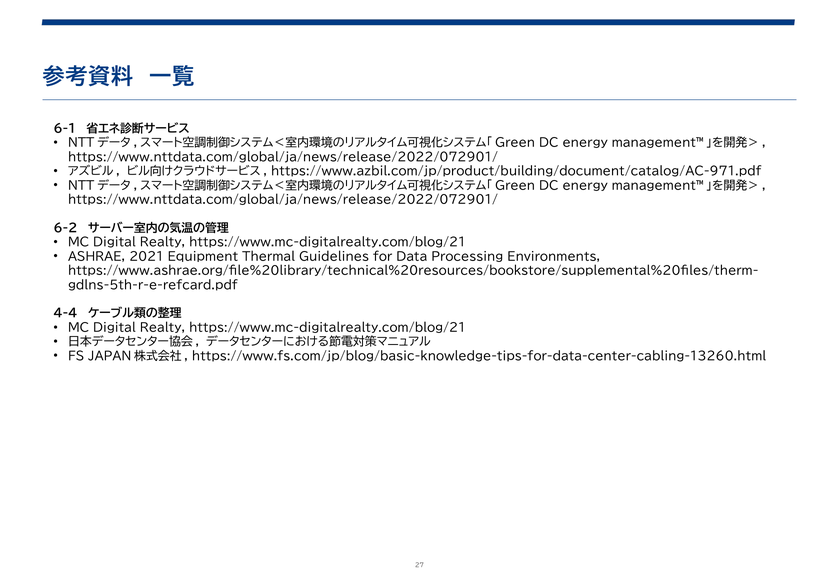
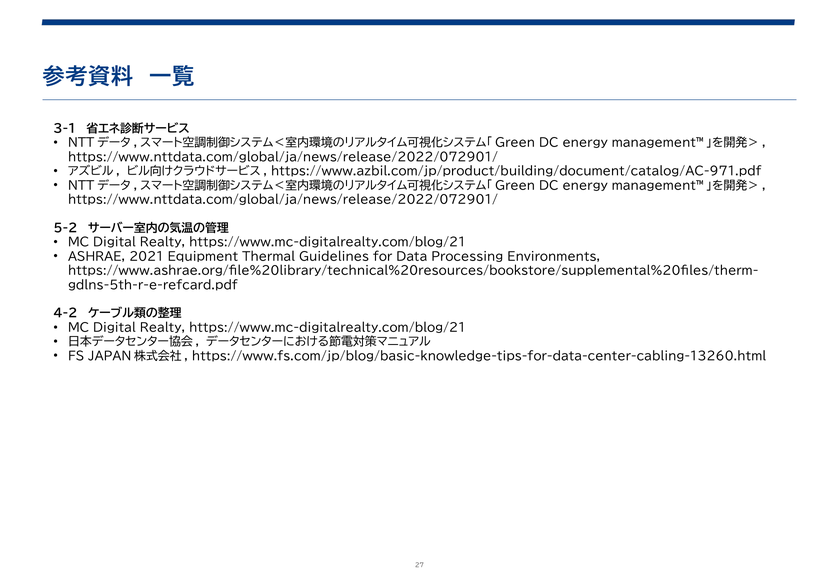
6-1: 6-1 -> 3-1 (65, 129)
6-2: 6-2 -> 5-2 (65, 228)
4-4: 4-4 -> 4-2 (65, 313)
